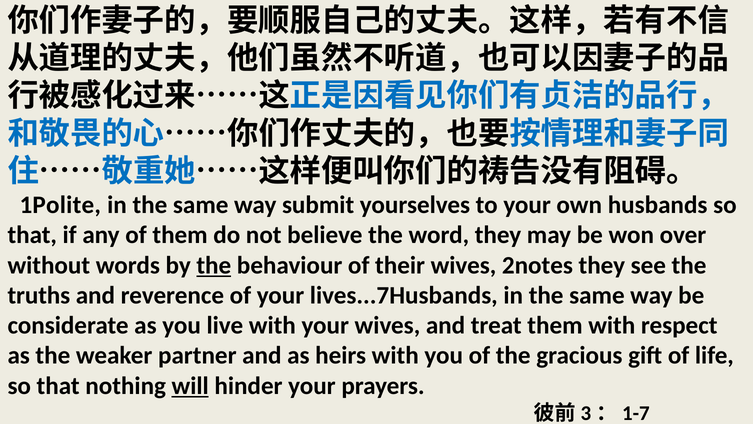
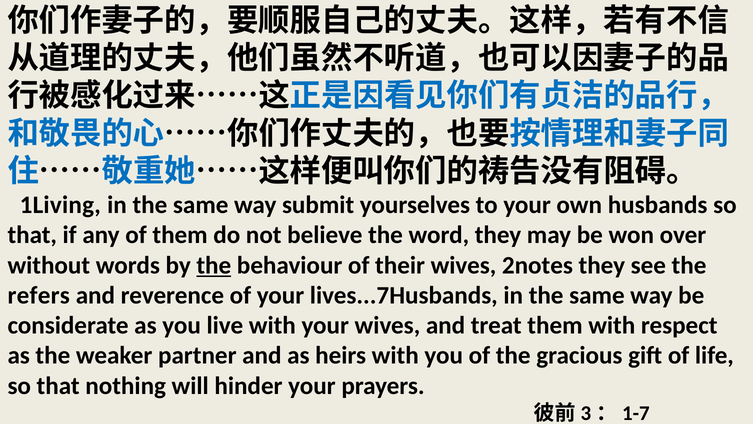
1Polite: 1Polite -> 1Living (60, 205)
truths: truths -> refers (39, 295)
will underline: present -> none (190, 385)
